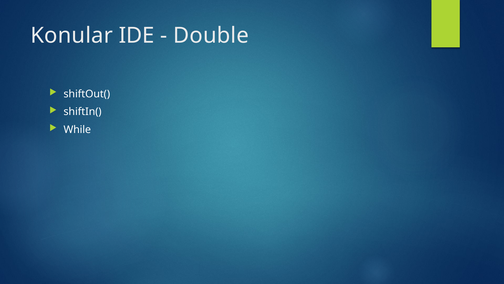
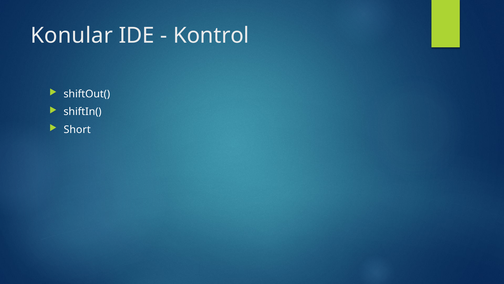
Double: Double -> Kontrol (211, 35)
While: While -> Short (77, 130)
